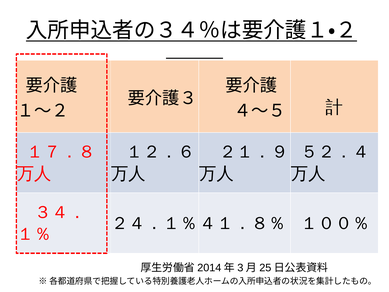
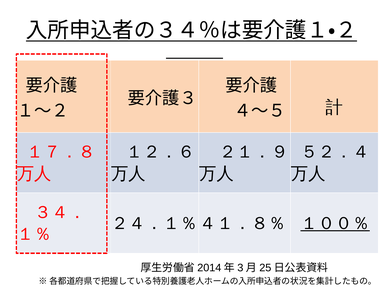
１００％ underline: none -> present (335, 223)
